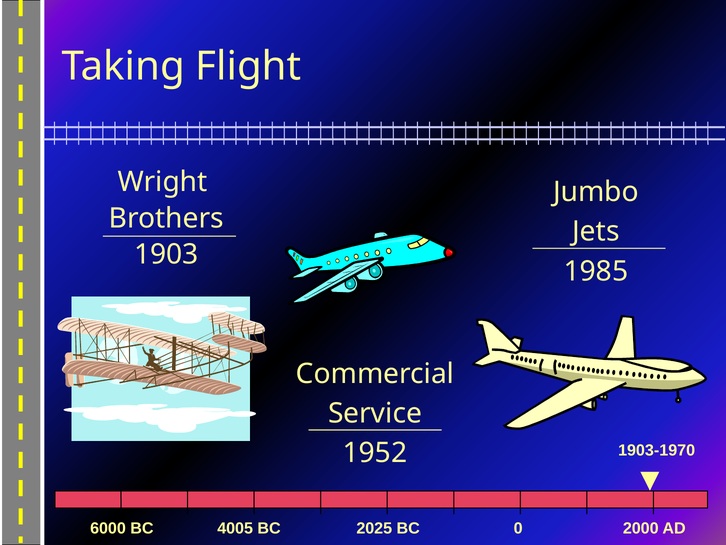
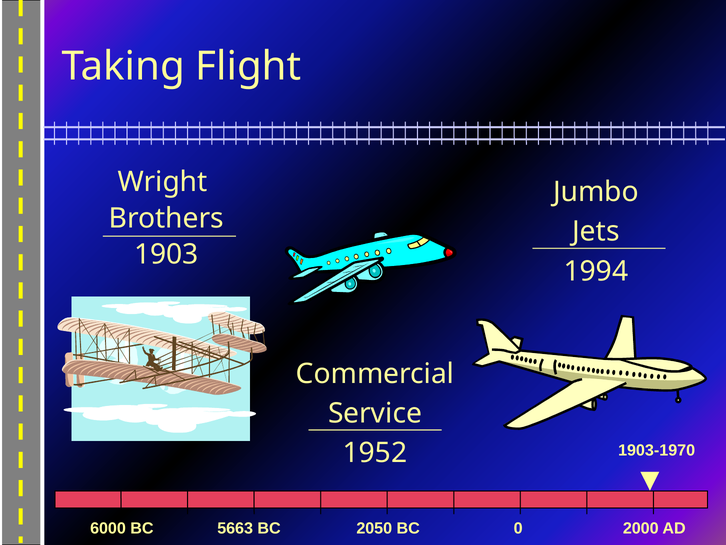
1985: 1985 -> 1994 (596, 271)
4005: 4005 -> 5663 (235, 528)
2025: 2025 -> 2050 (374, 528)
